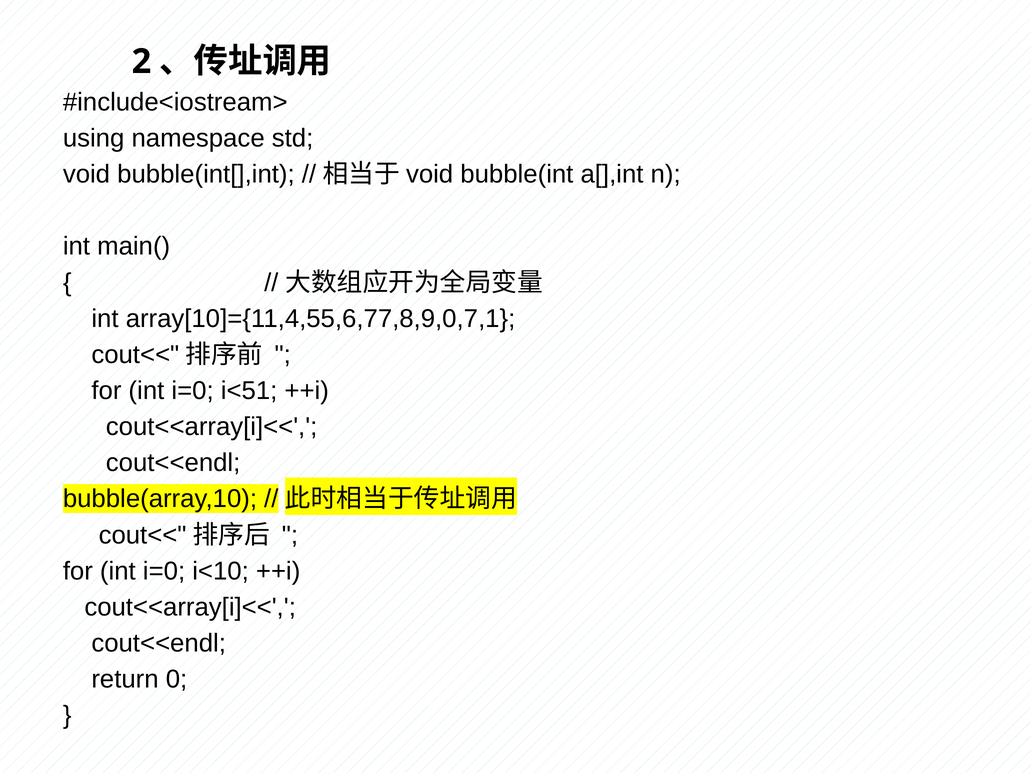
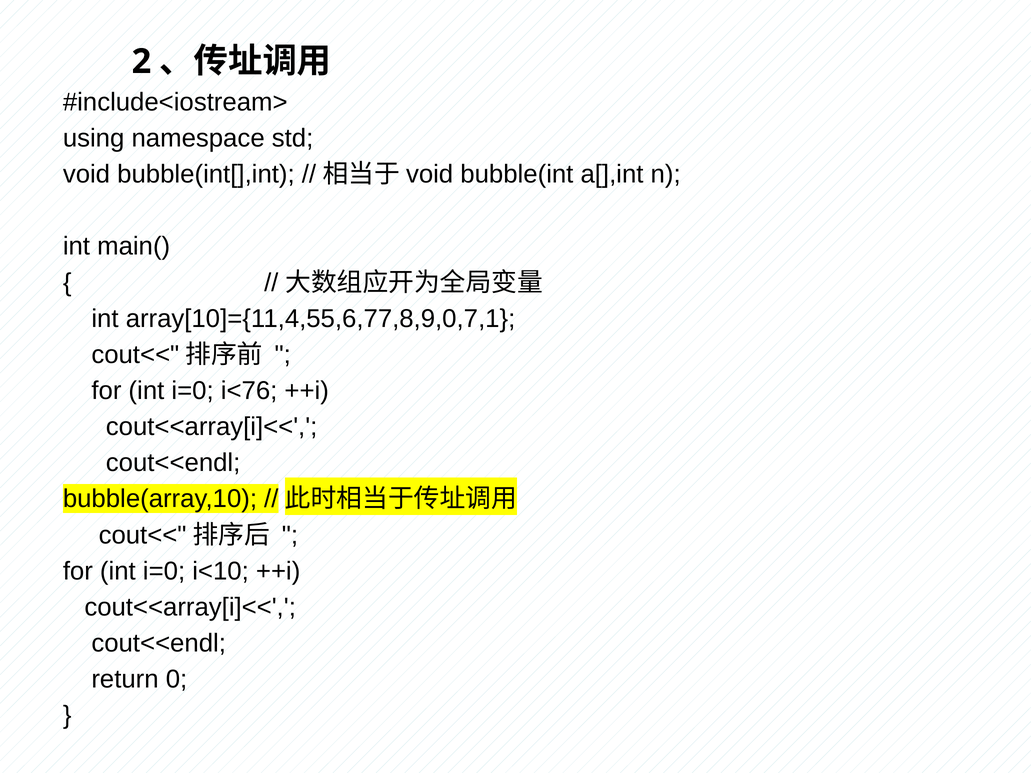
i<51: i<51 -> i<76 (249, 391)
